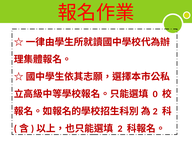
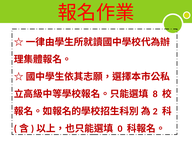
0: 0 -> 8 (155, 94)
2: 2 -> 0 (120, 129)
